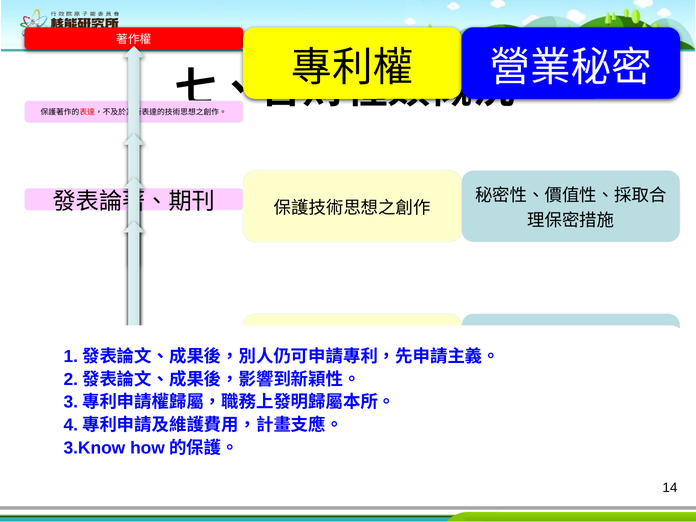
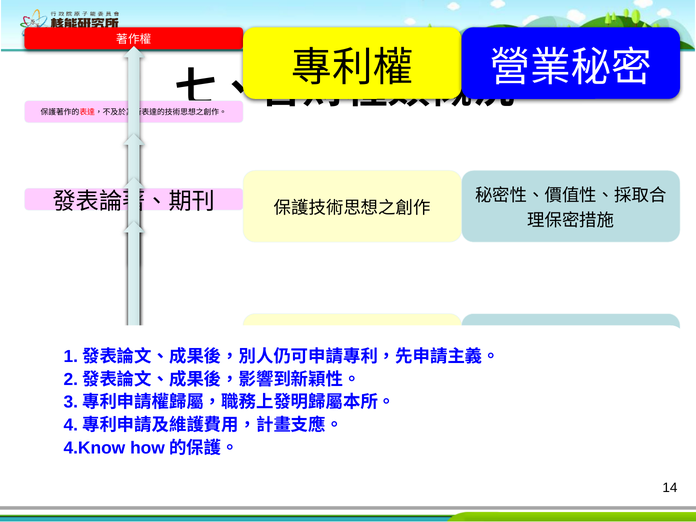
3.Know: 3.Know -> 4.Know (94, 448)
